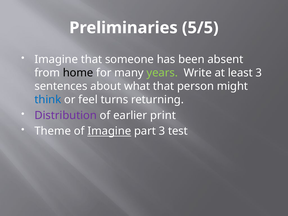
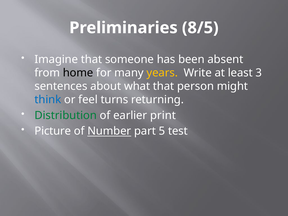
5/5: 5/5 -> 8/5 (200, 28)
years colour: light green -> yellow (162, 73)
Distribution colour: purple -> green (66, 115)
Theme: Theme -> Picture (53, 131)
of Imagine: Imagine -> Number (109, 131)
part 3: 3 -> 5 (162, 131)
